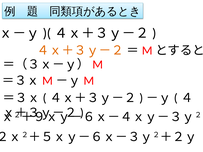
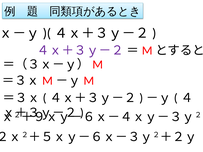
４ｘ＋３ｙ－２ colour: orange -> purple (80, 51)
